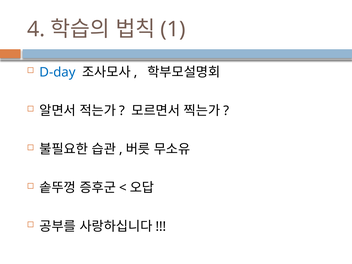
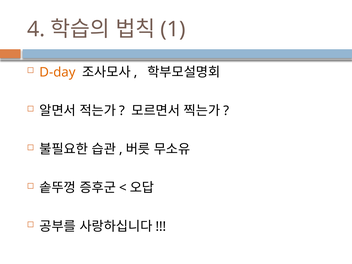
D-day colour: blue -> orange (57, 72)
